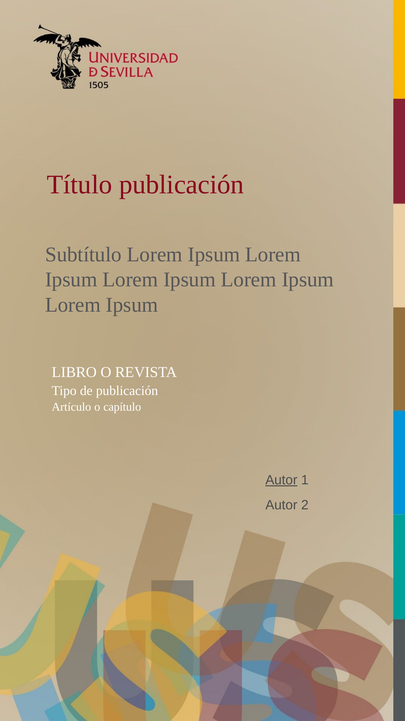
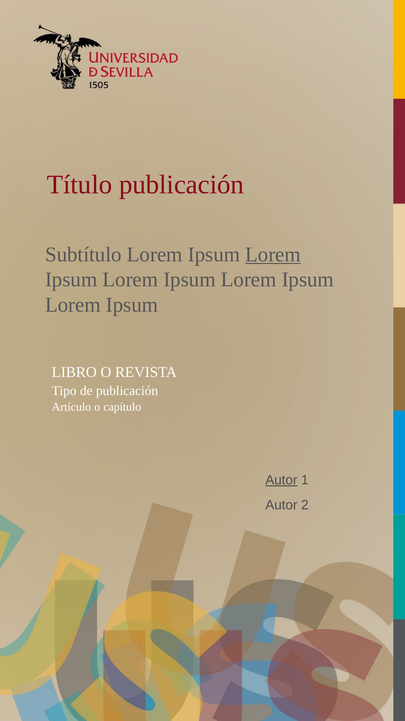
Lorem underline: none -> present (273, 254)
